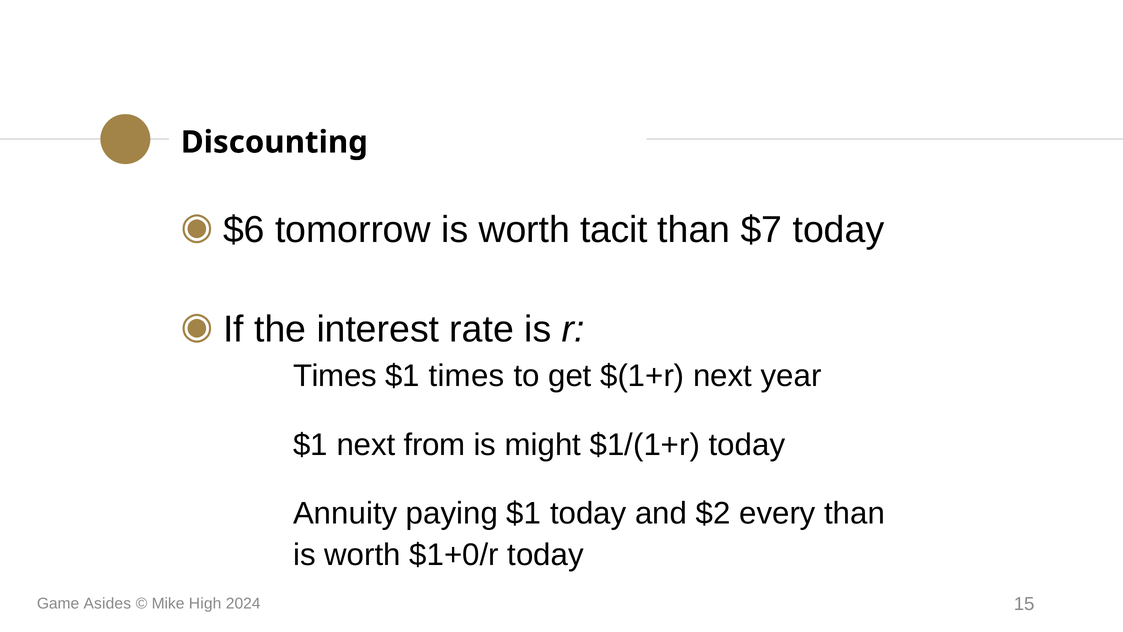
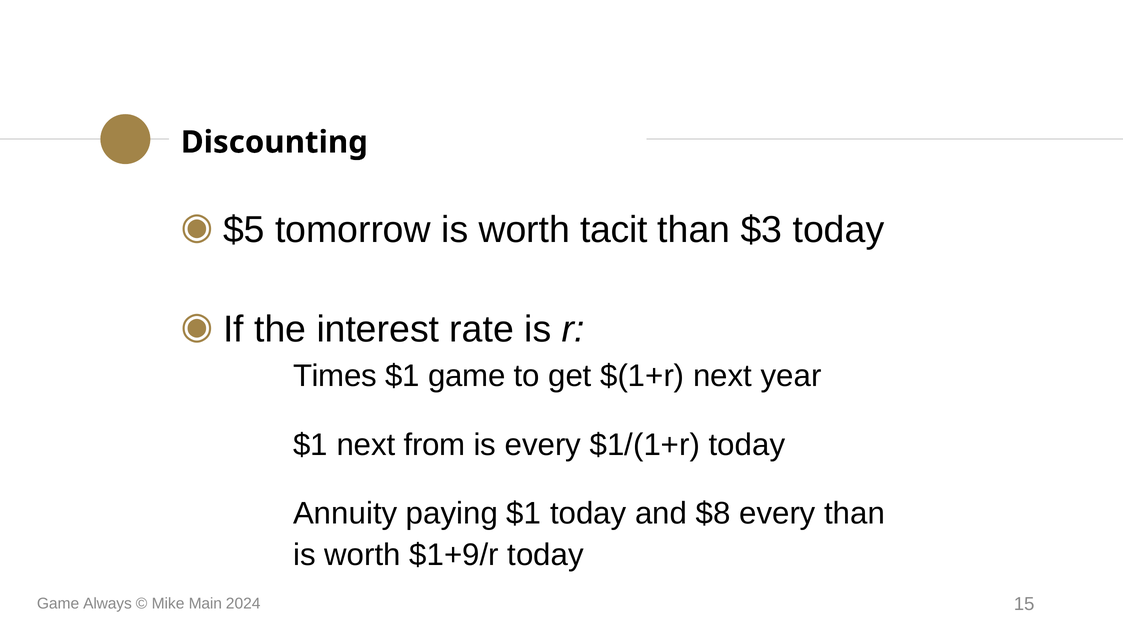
$6: $6 -> $5 (244, 230)
$7: $7 -> $3 (761, 230)
$1 times: times -> game (467, 376)
is might: might -> every (543, 445)
$2: $2 -> $8 (713, 513)
$1+0/r: $1+0/r -> $1+9/r (454, 555)
Asides: Asides -> Always (107, 603)
High: High -> Main (205, 603)
